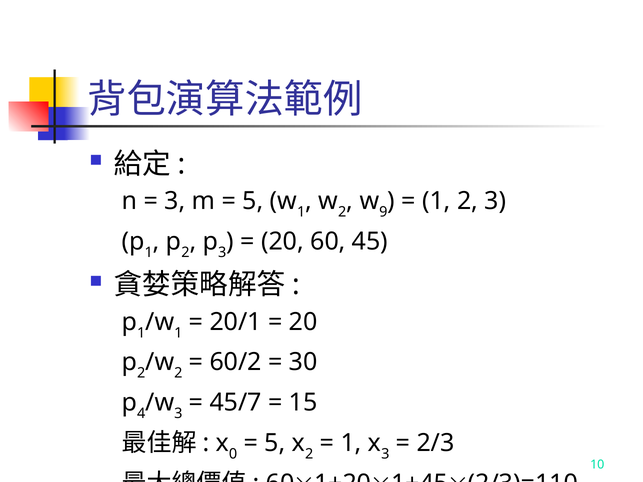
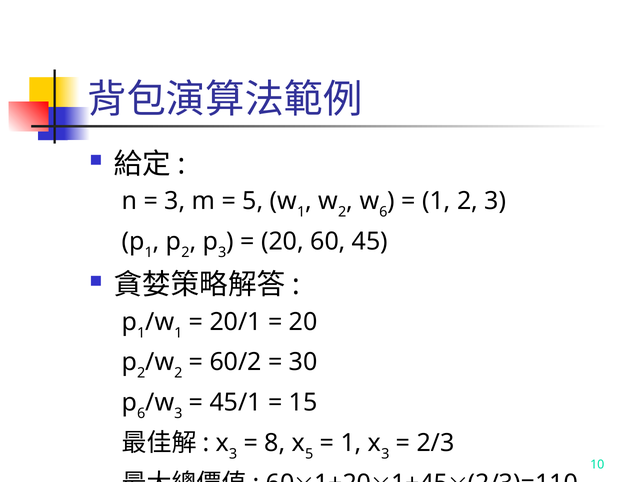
9: 9 -> 6 (383, 212)
4: 4 -> 6 (141, 414)
45/7: 45/7 -> 45/1 (236, 403)
0: 0 -> 3 (233, 454)
5: 5 -> 8 (275, 443)
2: 2 -> 5 (309, 454)
